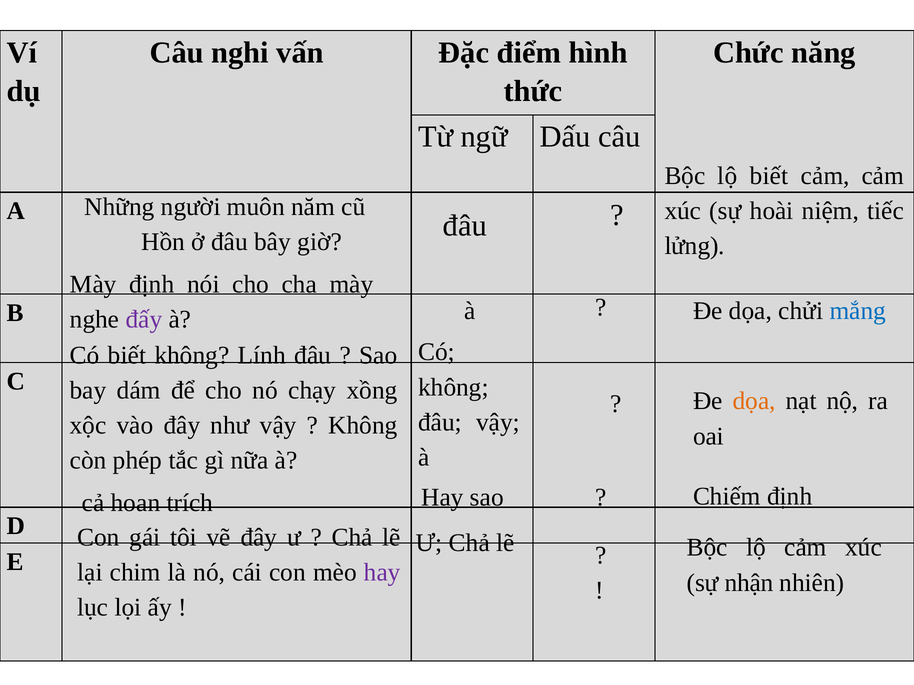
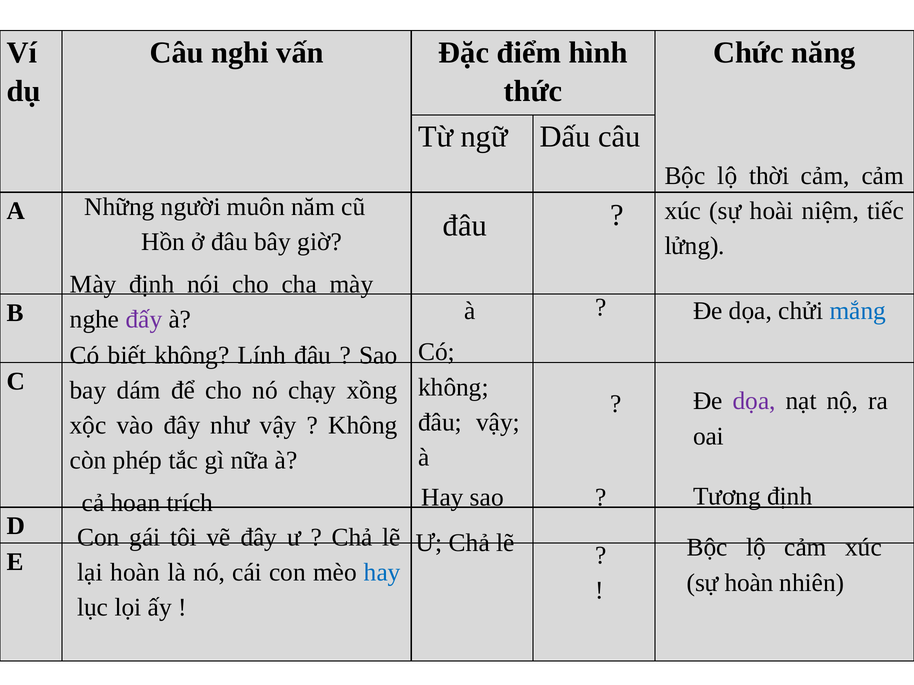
lộ biết: biết -> thời (769, 176)
dọa colour: orange -> purple (754, 401)
Chiếm: Chiếm -> Tương (727, 497)
lại chim: chim -> hoàn (135, 573)
hay colour: purple -> blue (382, 573)
sự nhận: nhận -> hoàn (749, 583)
